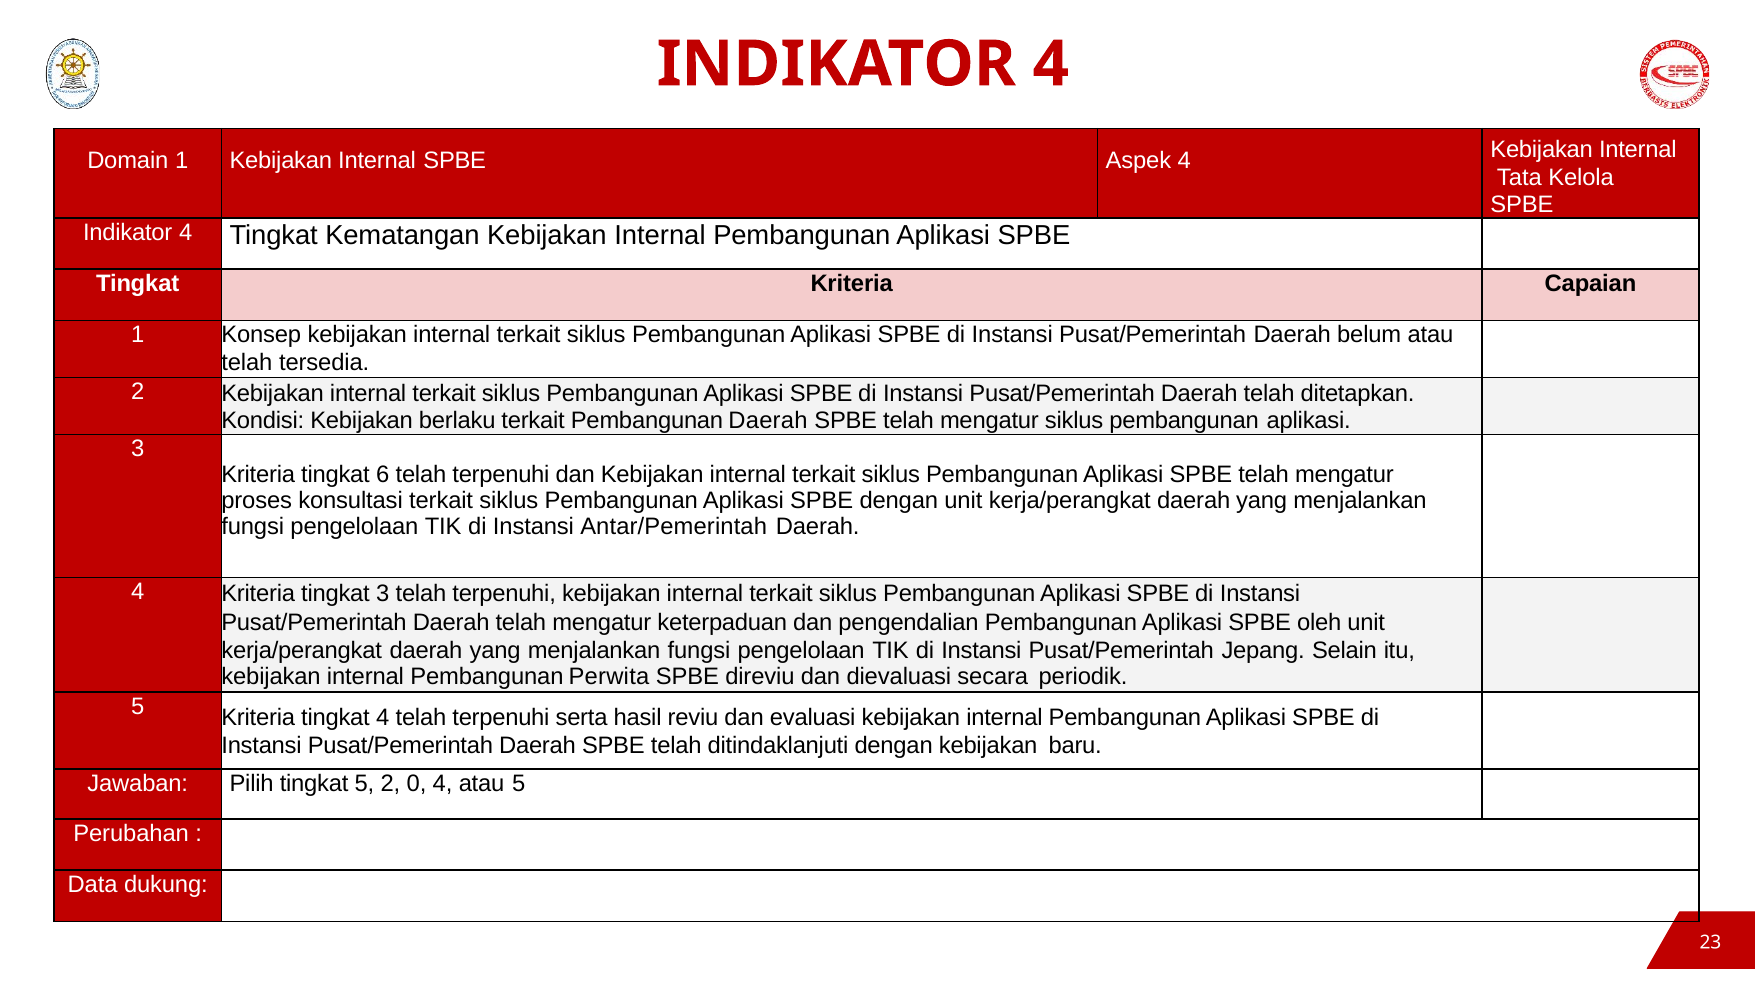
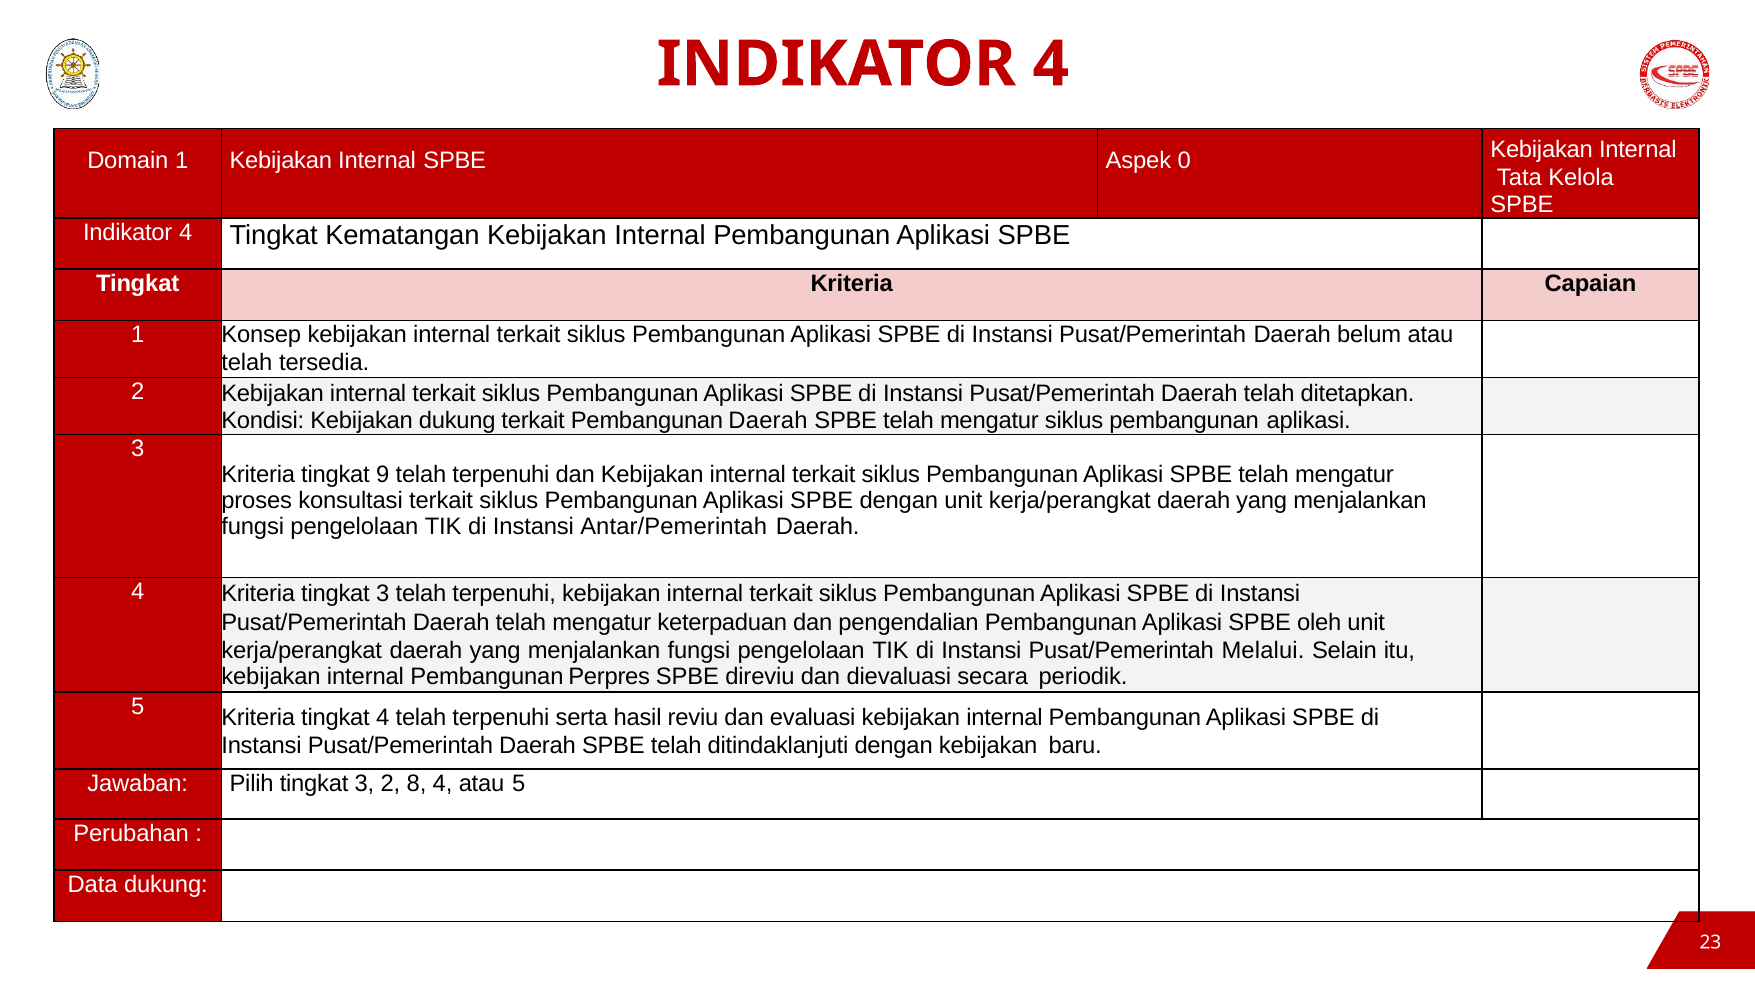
Aspek 4: 4 -> 0 (1184, 161)
Kebijakan berlaku: berlaku -> dukung (457, 421)
6: 6 -> 9 (383, 475)
Jepang: Jepang -> Melalui (1263, 651)
Perwita: Perwita -> Perpres (609, 677)
Pilih tingkat 5: 5 -> 3 (364, 784)
0: 0 -> 8 (417, 784)
